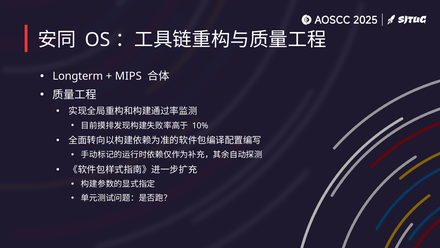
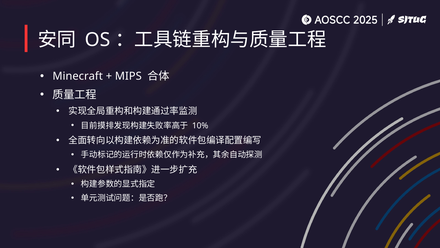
Longterm: Longterm -> Minecraft (78, 76)
